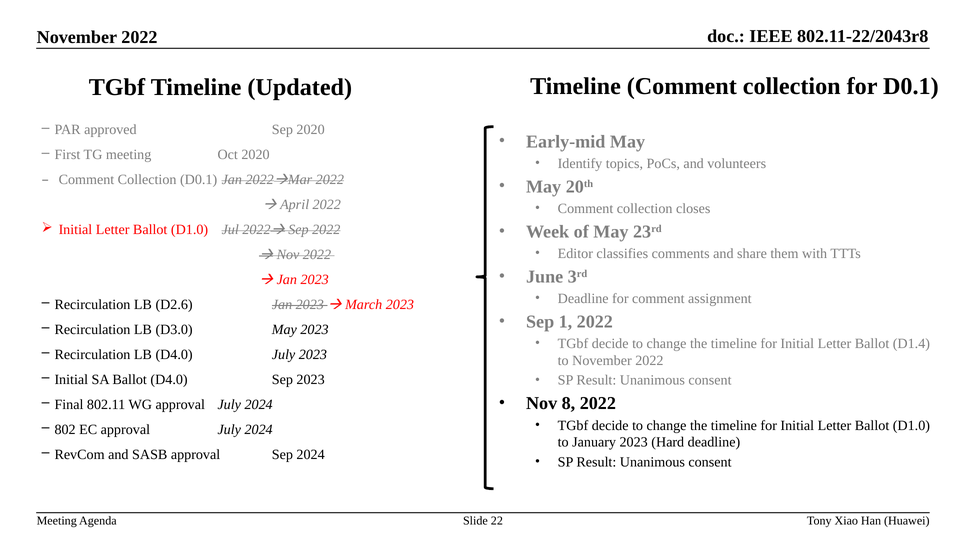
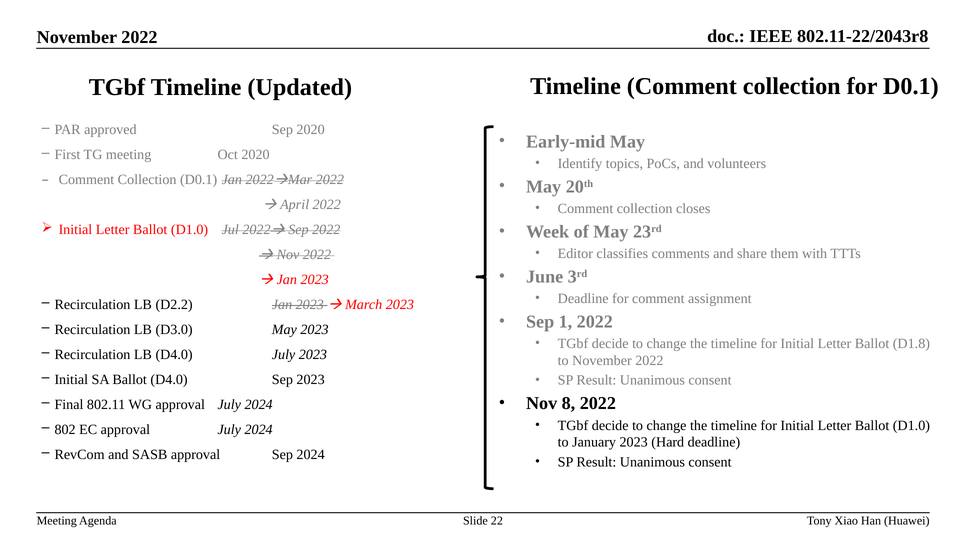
D2.6: D2.6 -> D2.2 (174, 305)
D1.4: D1.4 -> D1.8 (911, 344)
